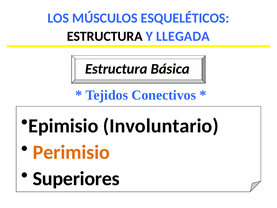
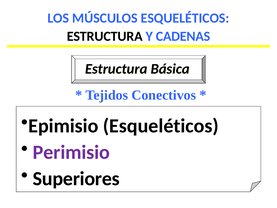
LLEGADA: LLEGADA -> CADENAS (183, 36)
Epimisio Involuntario: Involuntario -> Esqueléticos (161, 126)
Perimisio colour: orange -> purple (71, 152)
